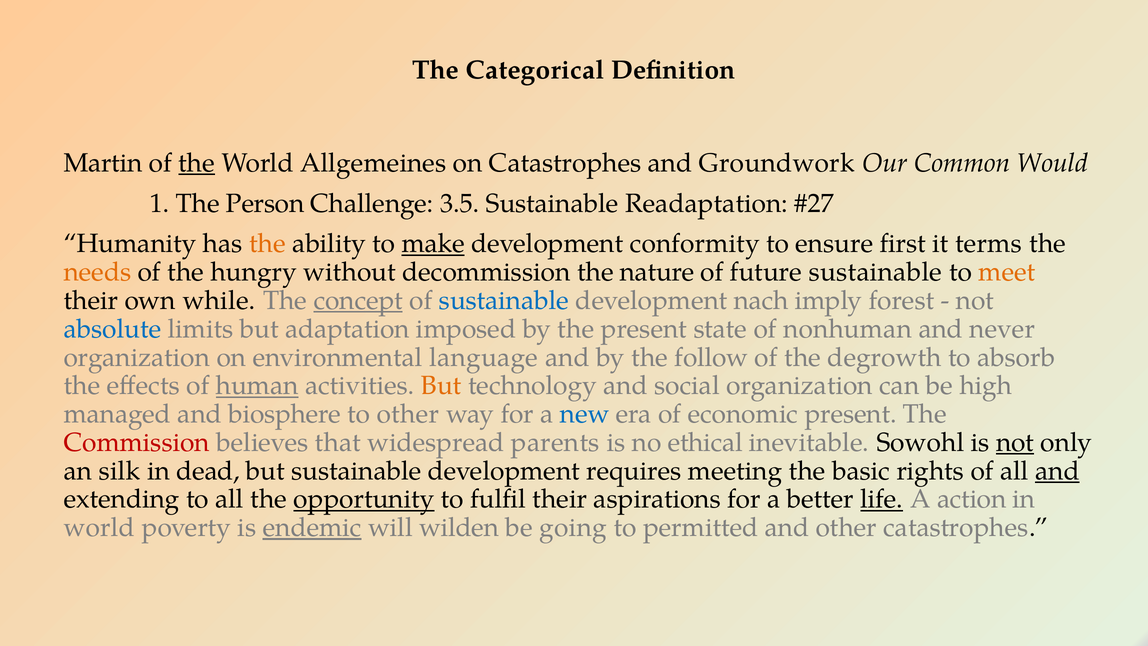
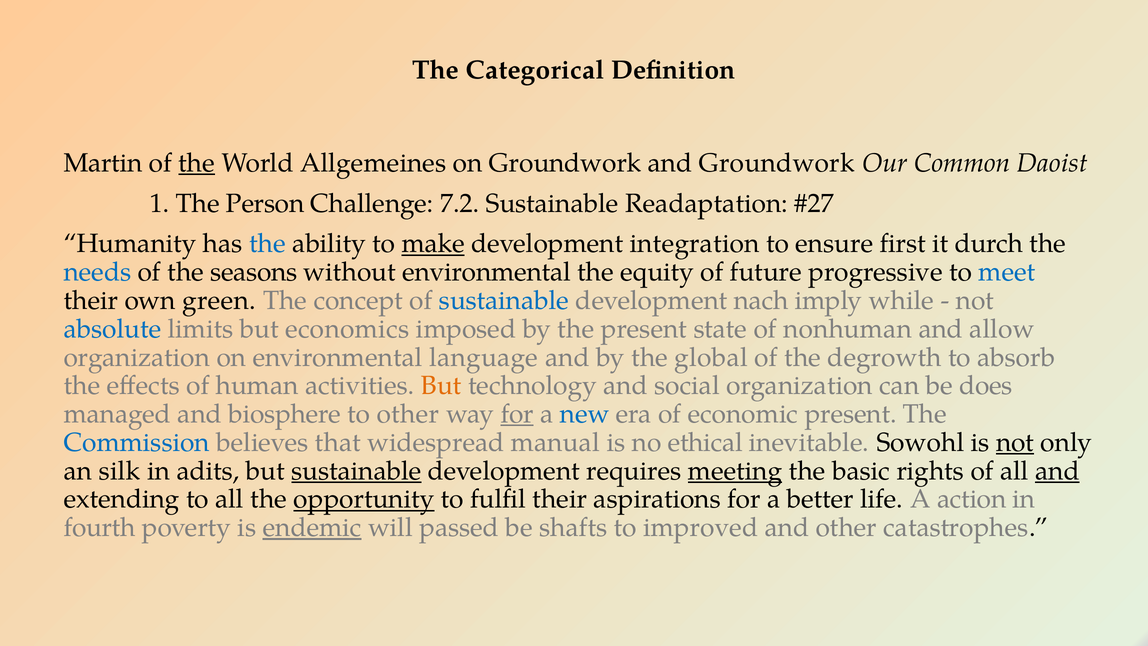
on Catastrophes: Catastrophes -> Groundwork (565, 163)
Would: Would -> Daoist (1052, 163)
3.5: 3.5 -> 7.2 (460, 203)
the colour: orange -> blue (267, 244)
conformity: conformity -> integration (695, 244)
terms: terms -> durch (989, 244)
needs colour: orange -> blue (97, 272)
hungry: hungry -> seasons (254, 272)
without decommission: decommission -> environmental (486, 272)
nature: nature -> equity (657, 272)
future sustainable: sustainable -> progressive (876, 272)
meet colour: orange -> blue (1007, 272)
while: while -> green (219, 300)
concept underline: present -> none (358, 300)
forest: forest -> while (901, 300)
adaptation: adaptation -> economics (347, 329)
never: never -> allow (1002, 329)
follow: follow -> global (711, 357)
human underline: present -> none (257, 386)
high: high -> does (986, 386)
for underline: none -> present (517, 414)
Commission colour: red -> blue (137, 442)
parents: parents -> manual (555, 442)
dead: dead -> adits (208, 471)
sustainable underline: none -> present (356, 471)
meeting underline: none -> present (735, 471)
life underline: present -> none (882, 499)
world: world -> fourth (100, 527)
wilden: wilden -> passed (459, 527)
going: going -> shafts (573, 527)
permitted: permitted -> improved (701, 527)
